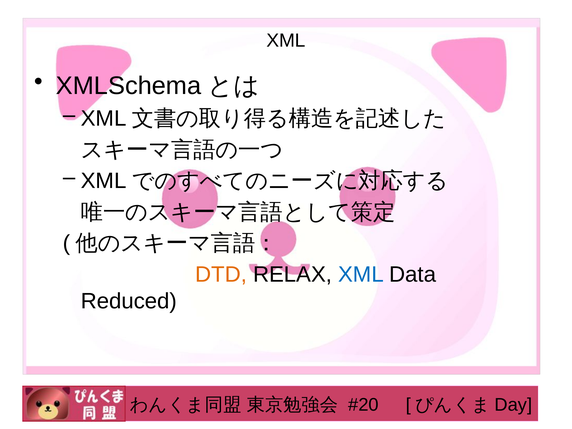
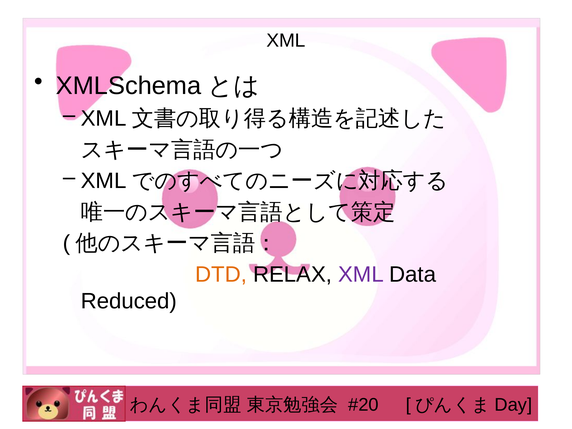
XML colour: blue -> purple (361, 274)
